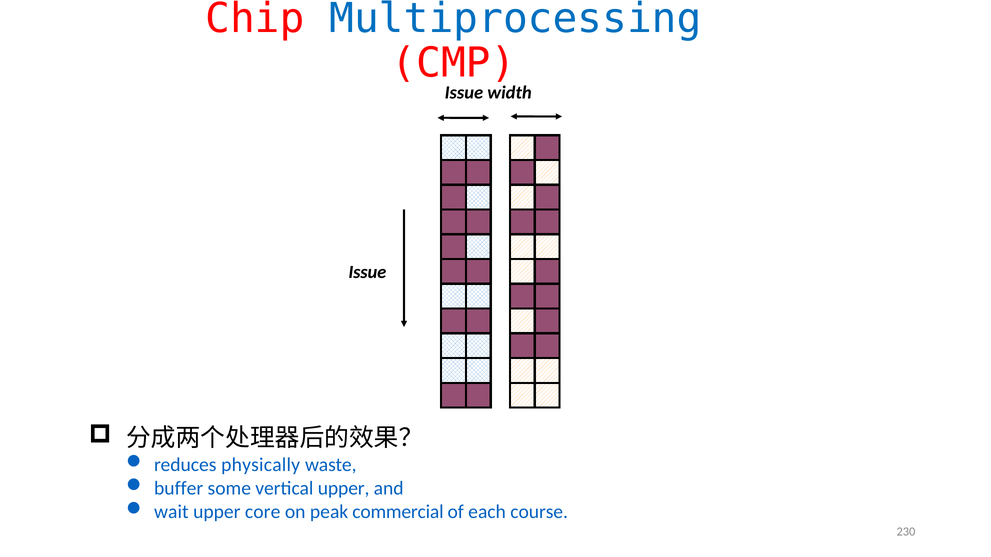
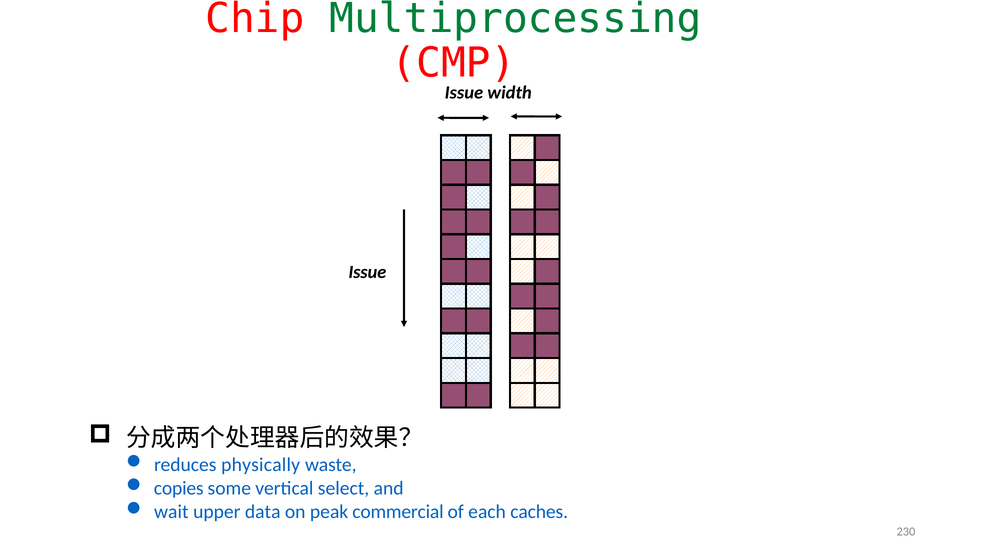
Multiprocessing colour: blue -> green (515, 19)
buffer: buffer -> copies (179, 489)
vertical upper: upper -> select (344, 489)
core: core -> data (263, 512)
course: course -> caches (539, 512)
